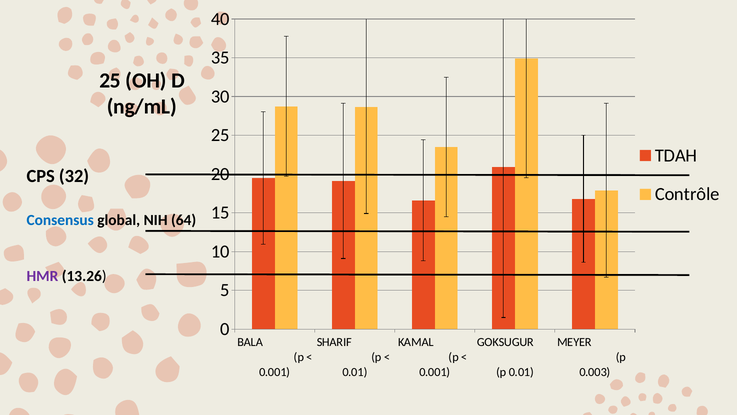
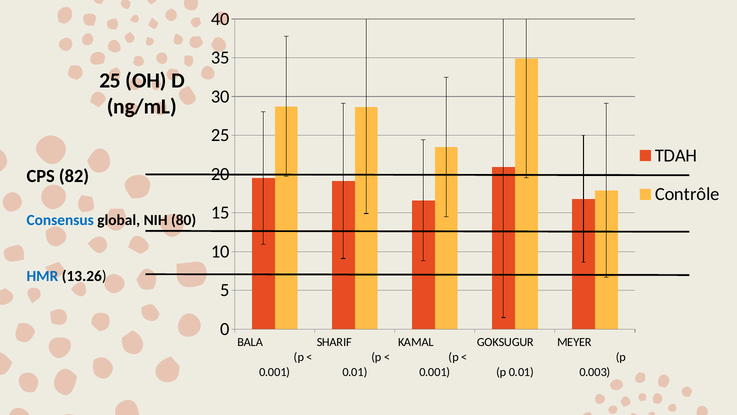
32: 32 -> 82 (74, 176)
64: 64 -> 80 (184, 220)
HMR colour: purple -> blue (42, 276)
